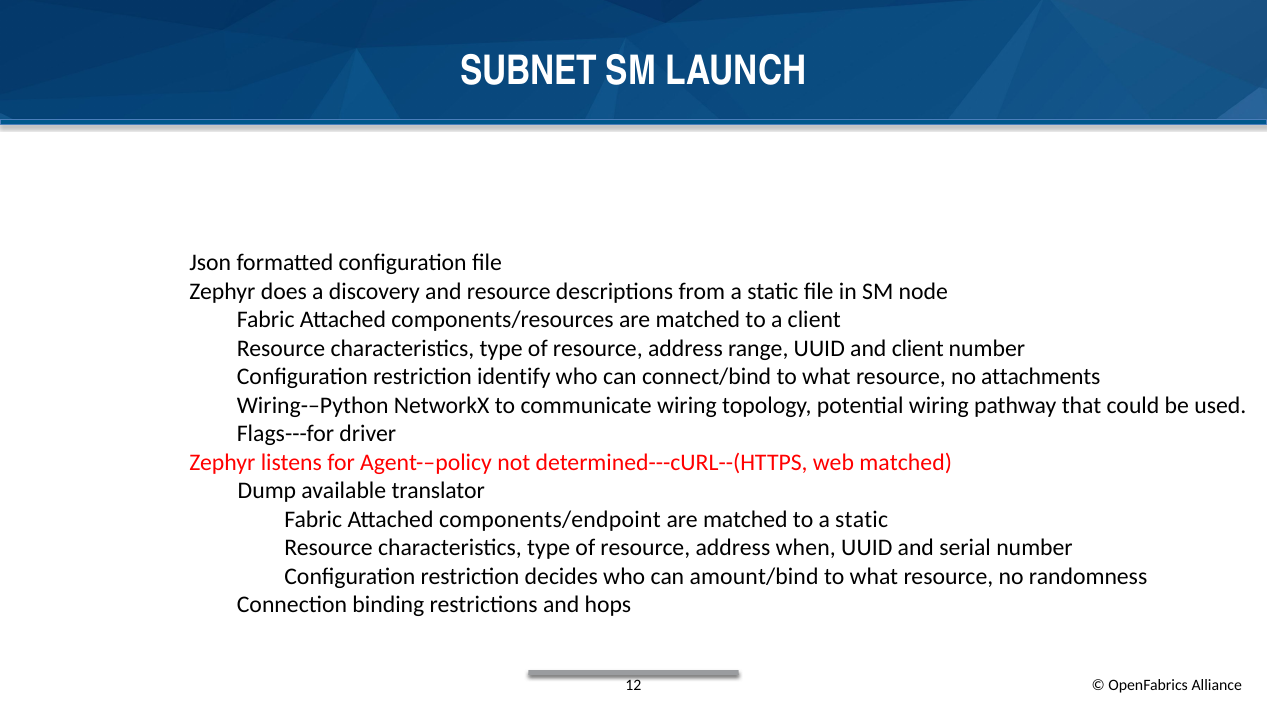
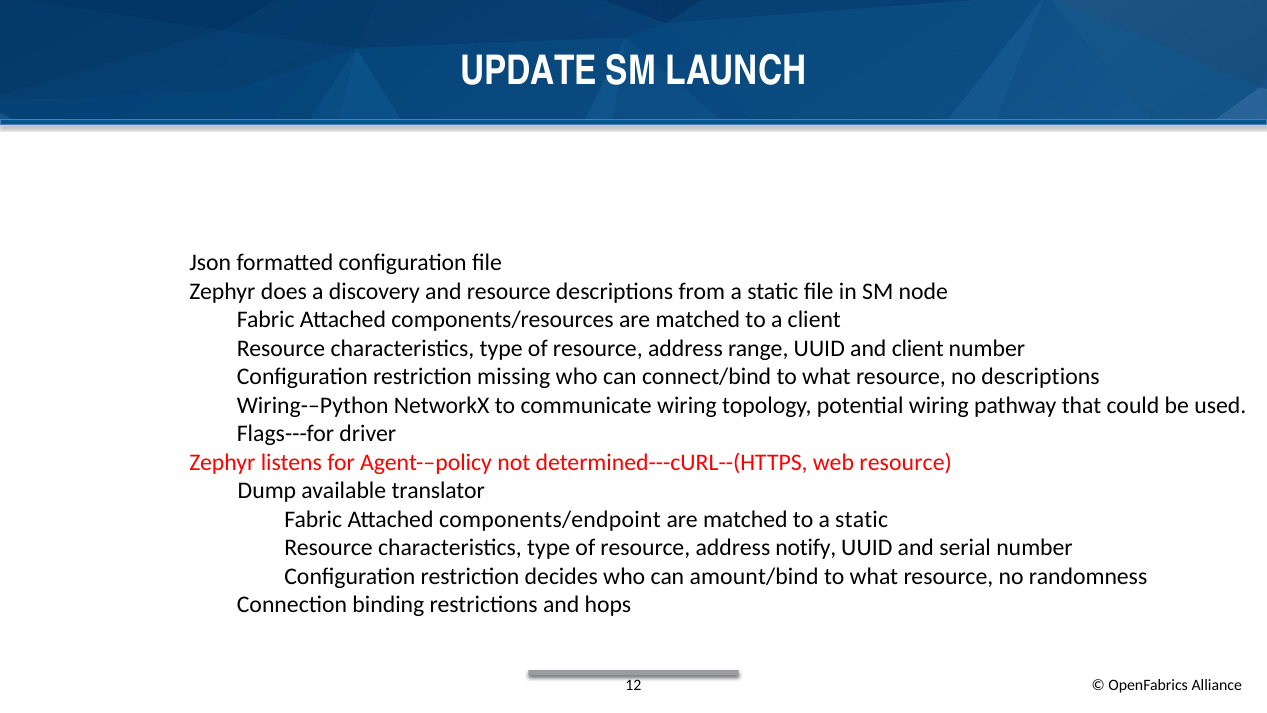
SUBNET: SUBNET -> UPDATE (529, 70)
identify: identify -> missing (514, 377)
no attachments: attachments -> descriptions (1041, 377)
web matched: matched -> resource (906, 462)
when: when -> notify (806, 548)
